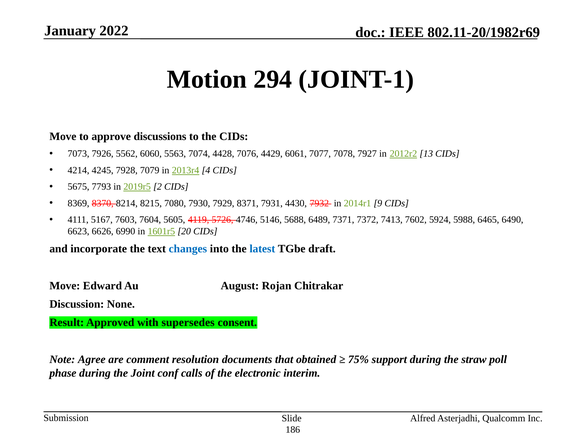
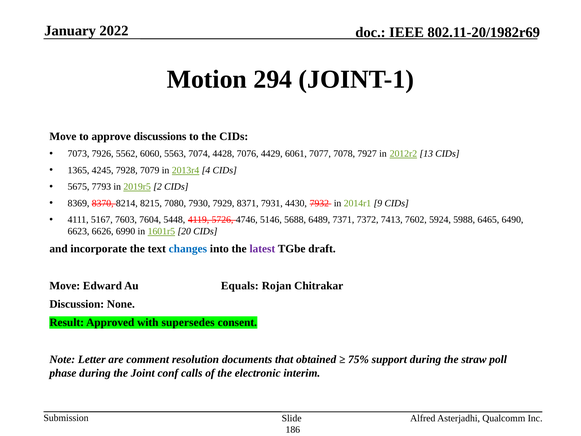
4214: 4214 -> 1365 (78, 170)
5605: 5605 -> 5448 (174, 220)
latest colour: blue -> purple (262, 249)
August: August -> Equals (240, 286)
Agree: Agree -> Letter (92, 359)
